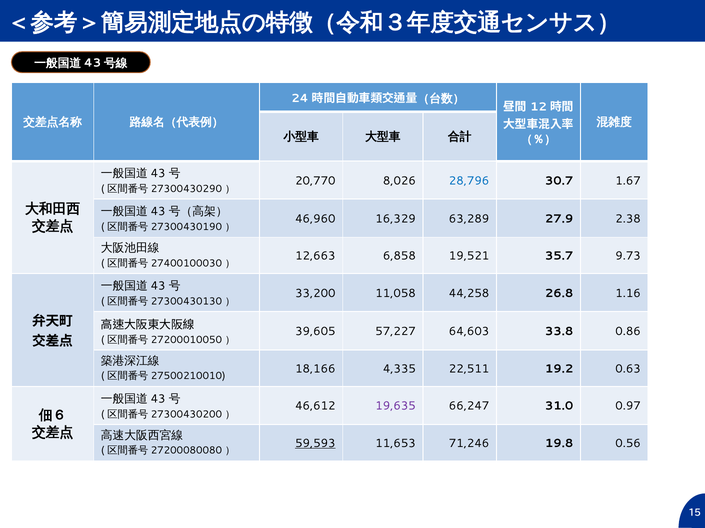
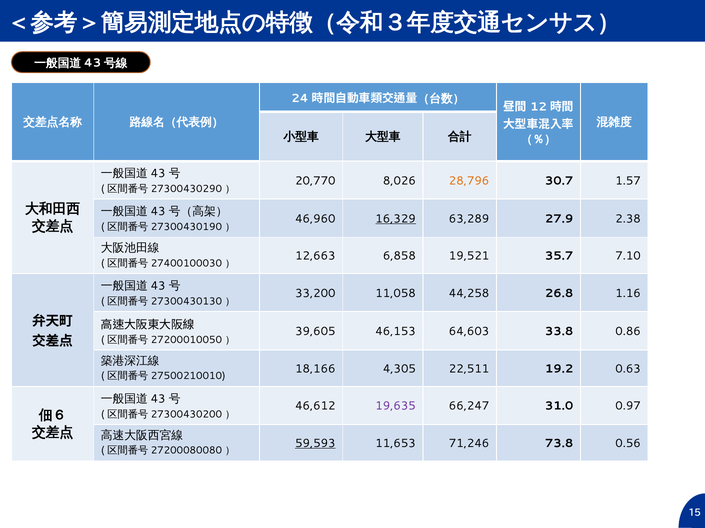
28,796 colour: blue -> orange (469, 181)
1.67: 1.67 -> 1.57 (628, 181)
16,329 underline: none -> present (396, 219)
9.73: 9.73 -> 7.10 (628, 256)
57,227: 57,227 -> 46,153 (396, 332)
4,335: 4,335 -> 4,305 (399, 369)
19.8: 19.8 -> 73.8 (559, 444)
